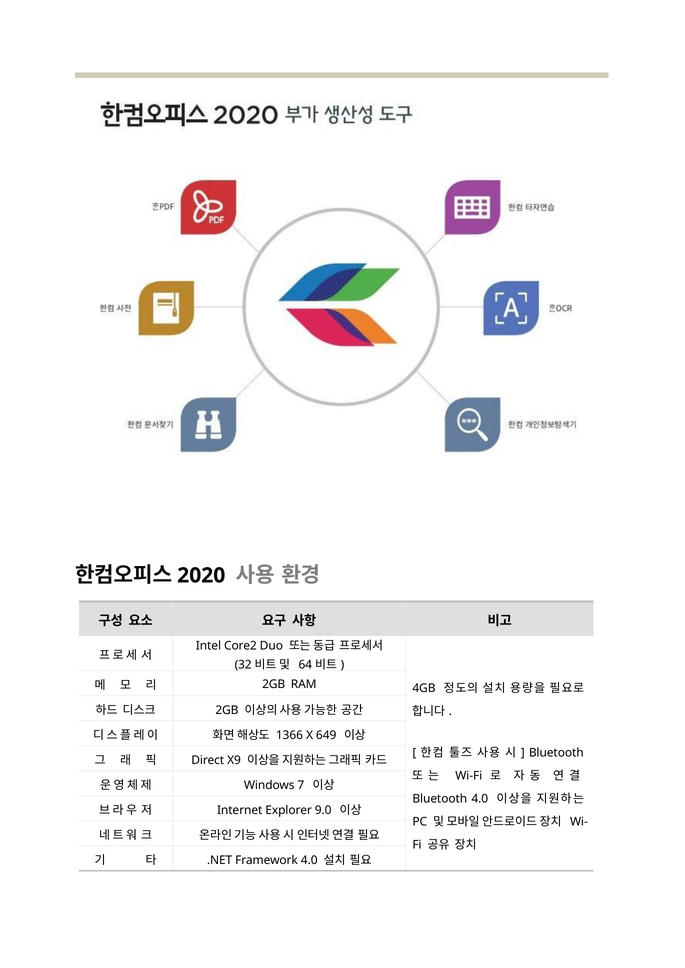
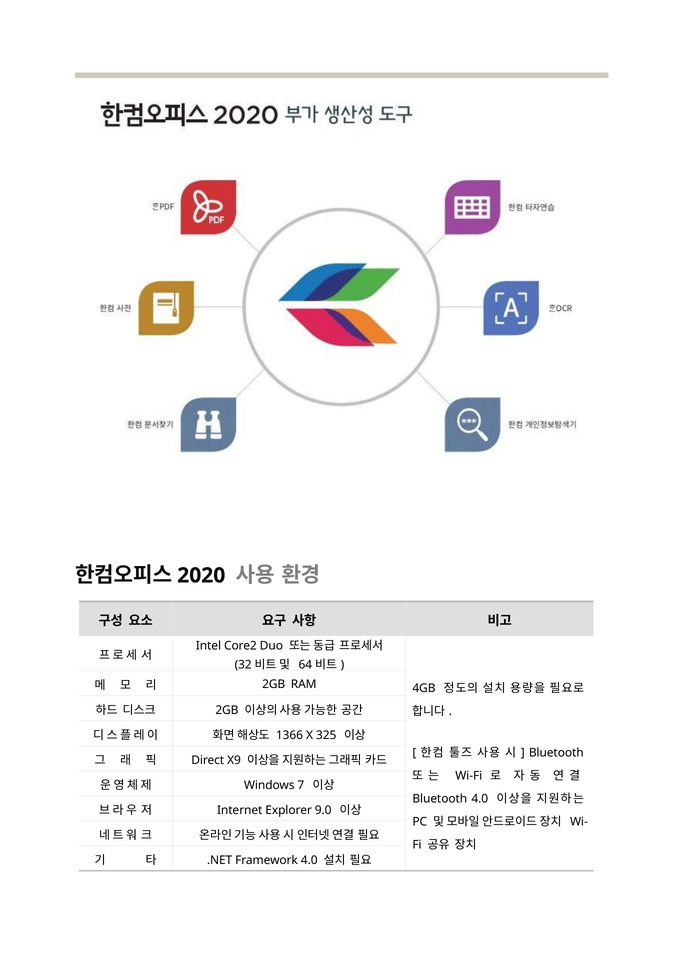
649: 649 -> 325 (326, 735)
